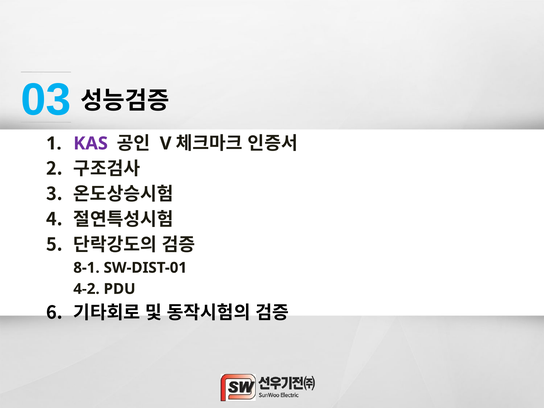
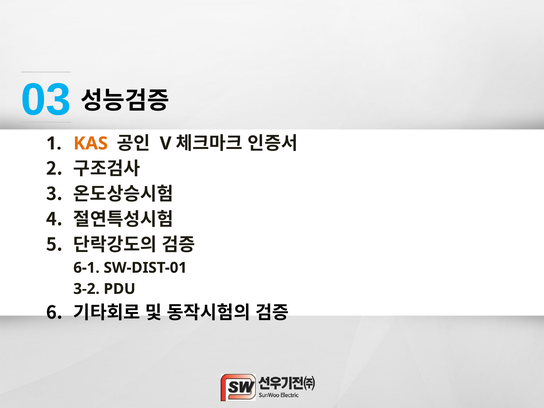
KAS colour: purple -> orange (91, 143)
8-1: 8-1 -> 6-1 (86, 268)
4-2: 4-2 -> 3-2 (86, 289)
